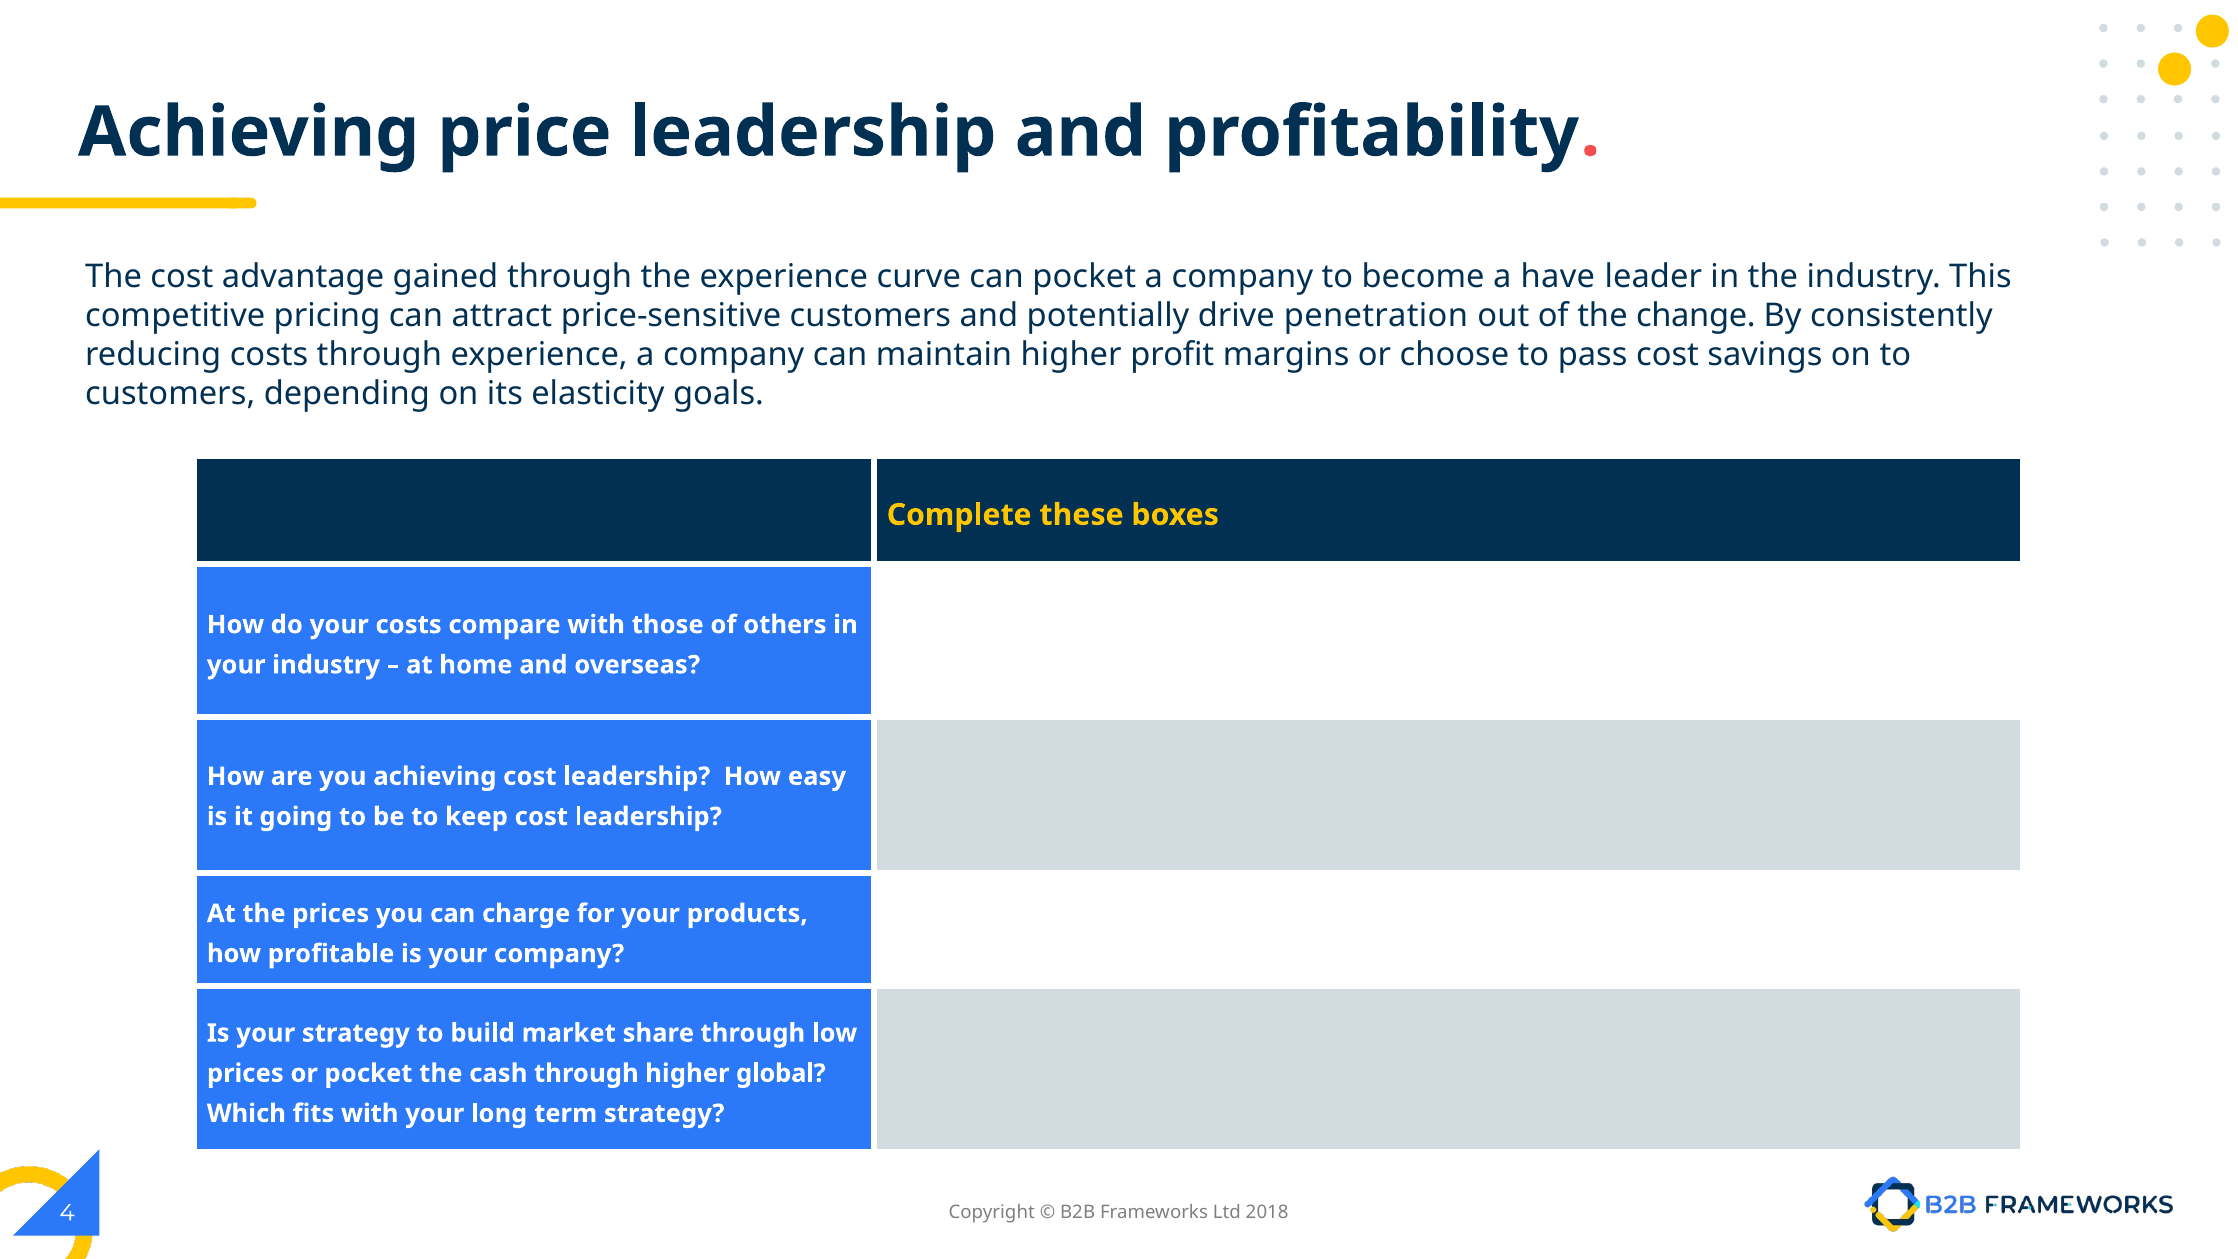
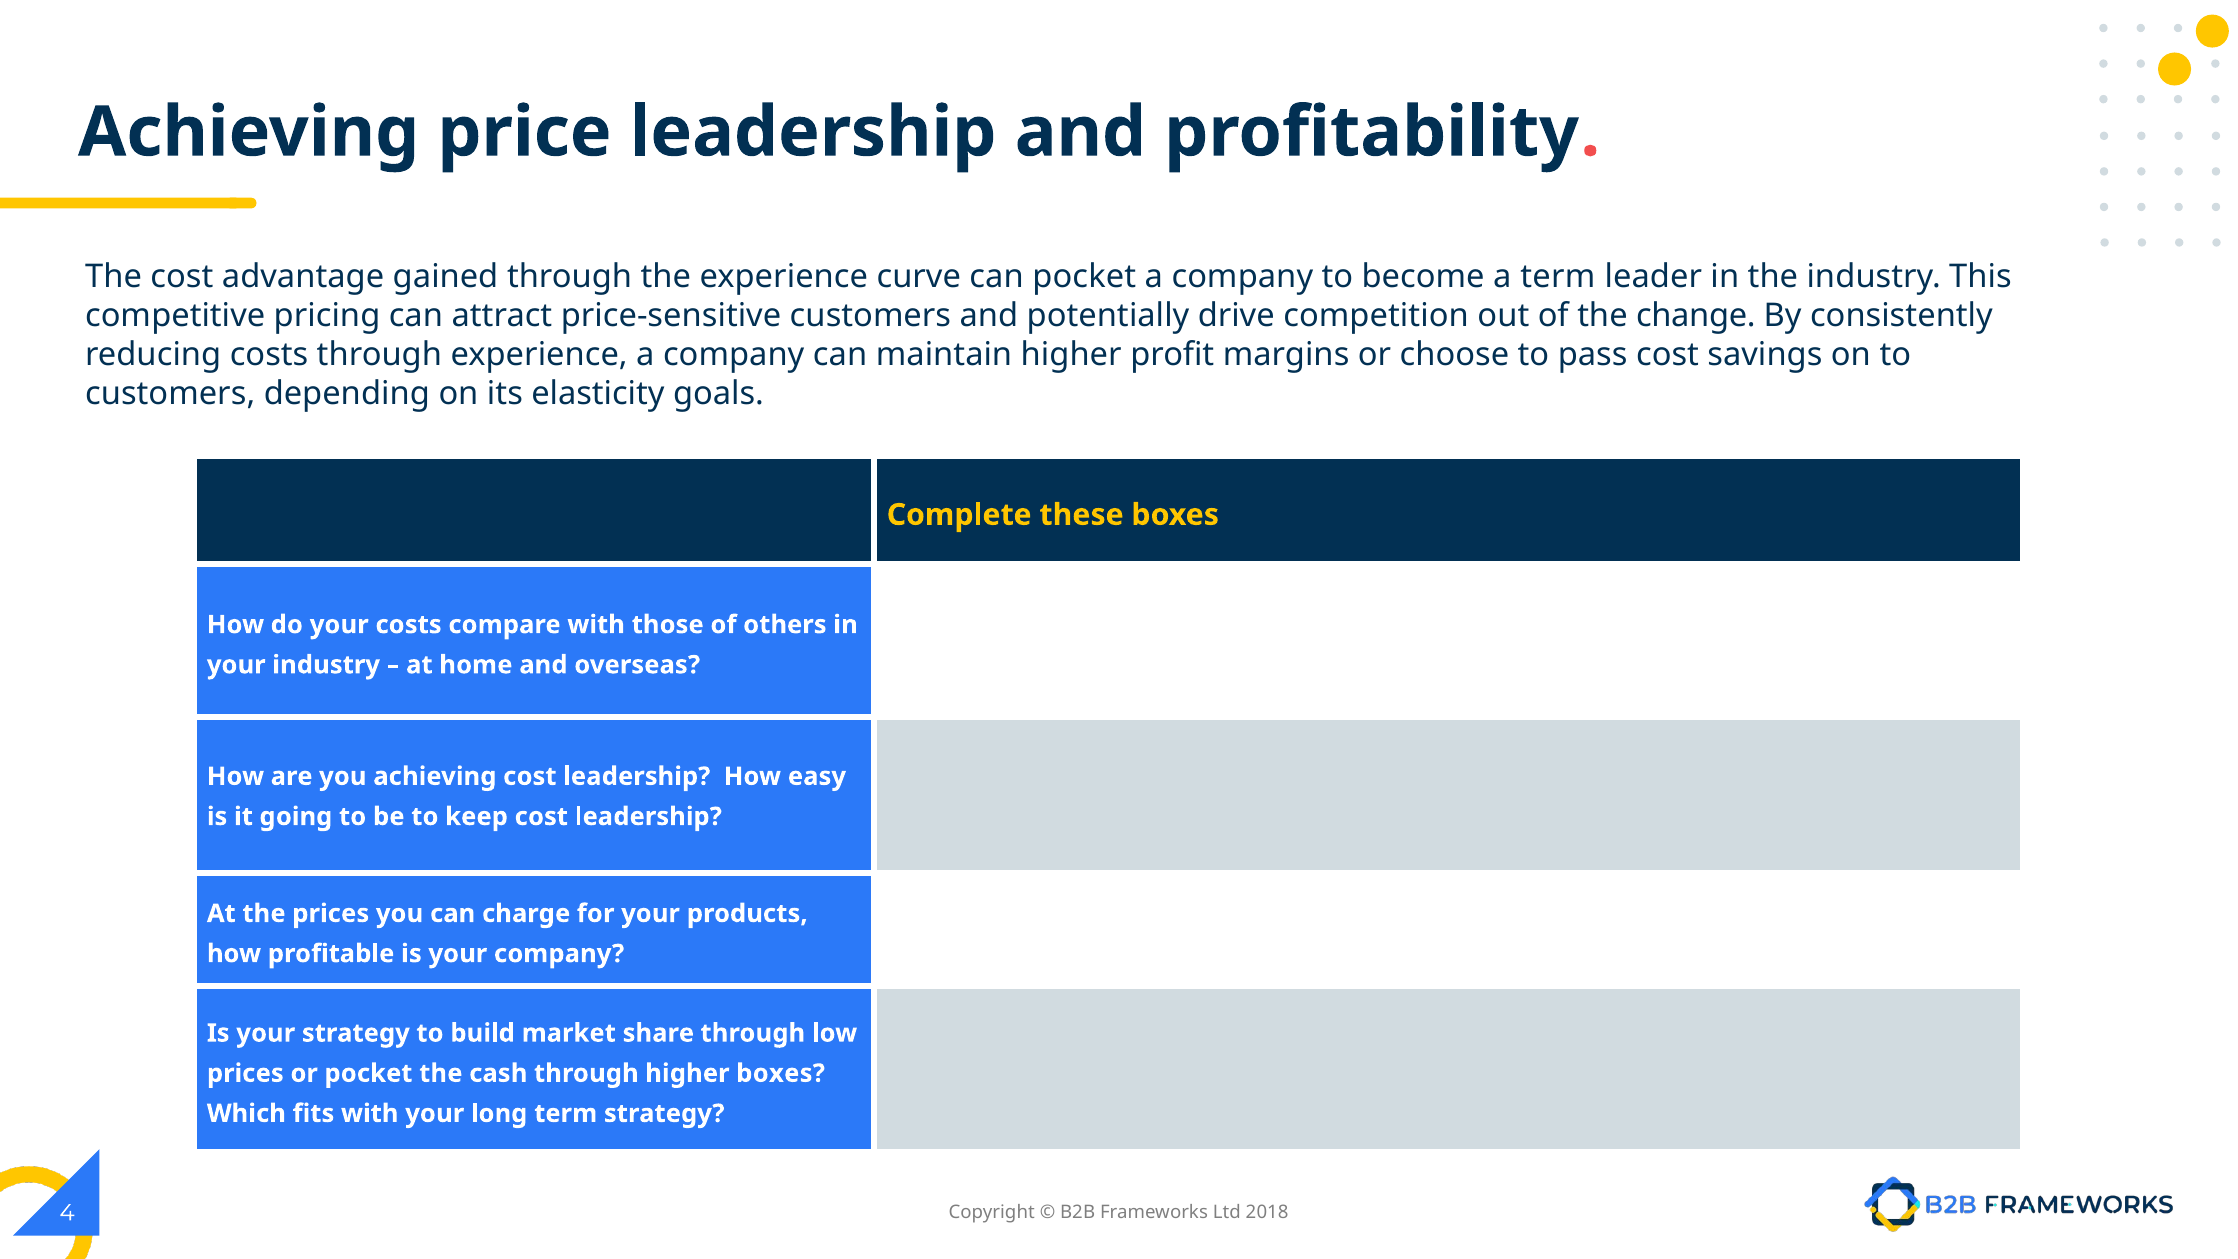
a have: have -> term (1558, 277)
penetration: penetration -> competition (1376, 316)
higher global: global -> boxes (781, 1073)
